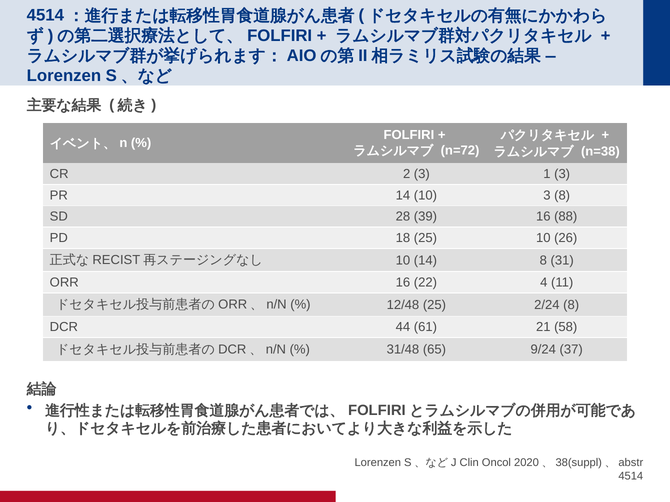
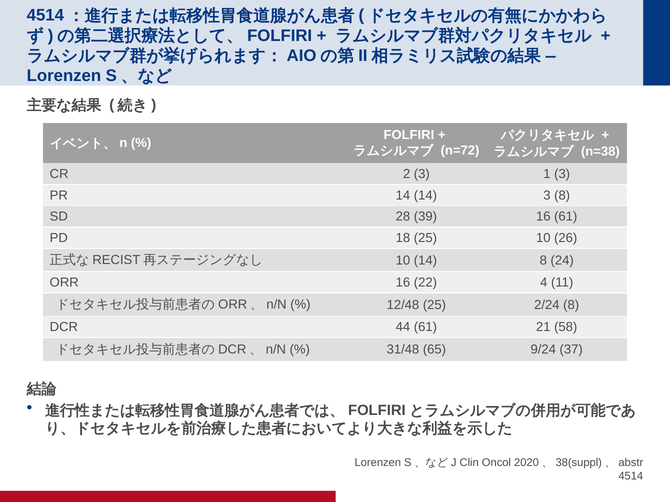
14 10: 10 -> 14 (425, 195)
16 88: 88 -> 61 (566, 217)
31: 31 -> 24 (562, 260)
